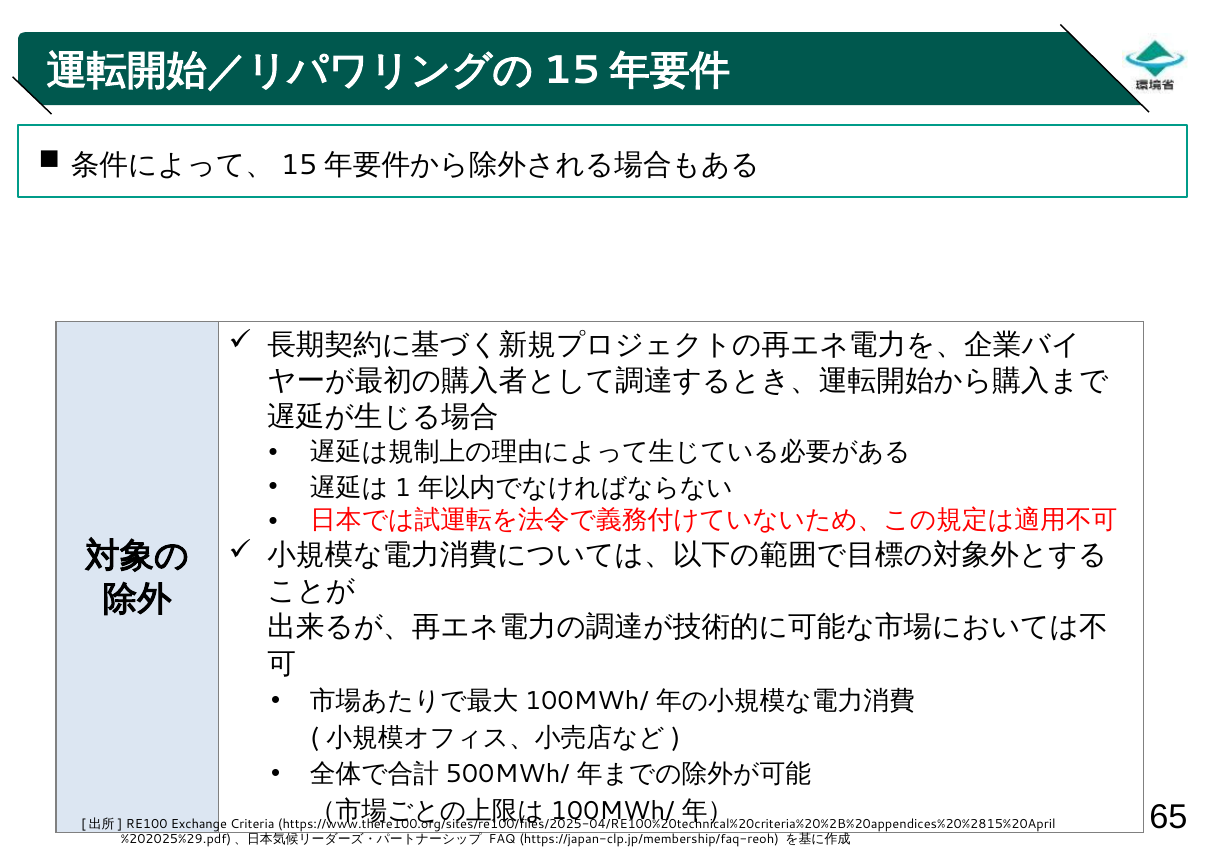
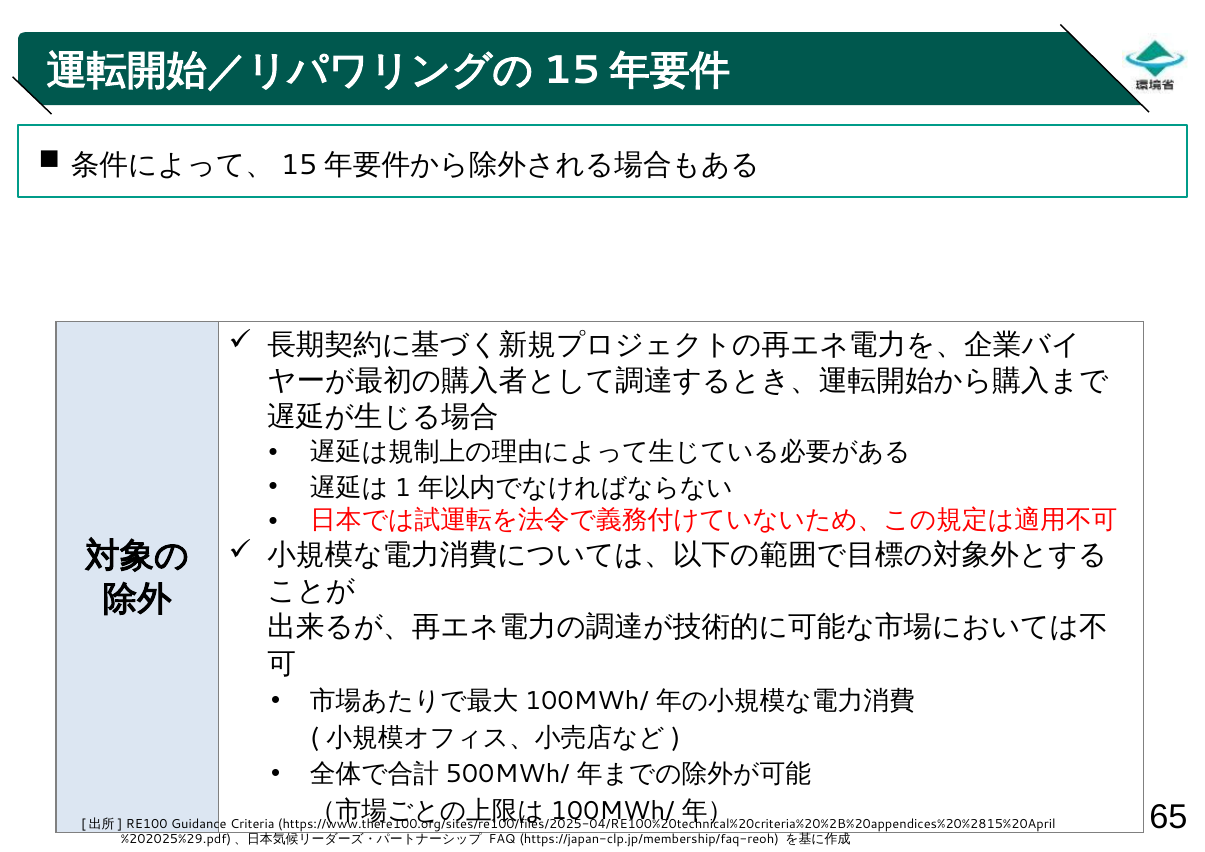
Exchange: Exchange -> Guidance (199, 824)
